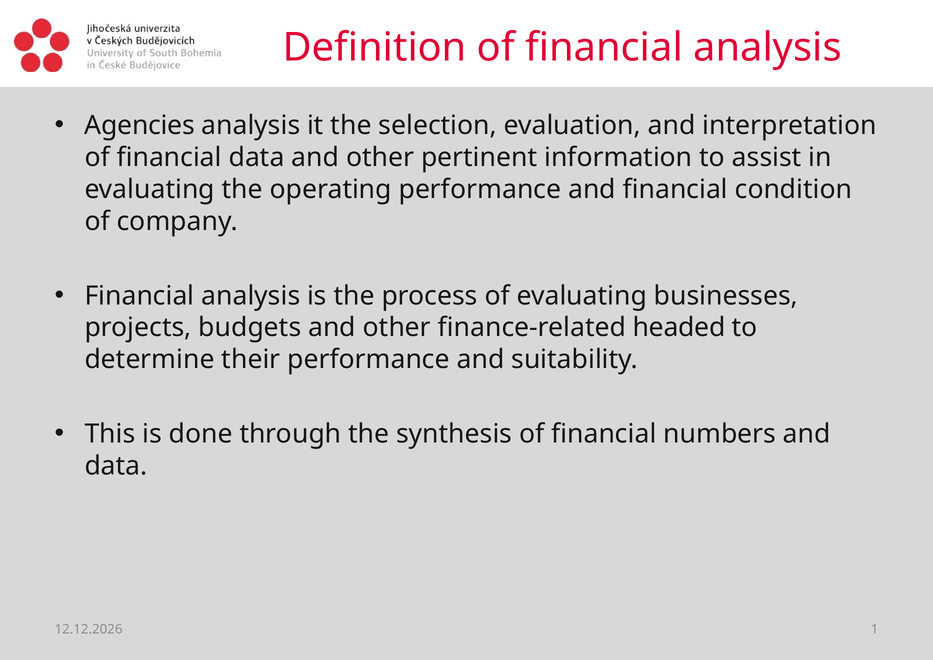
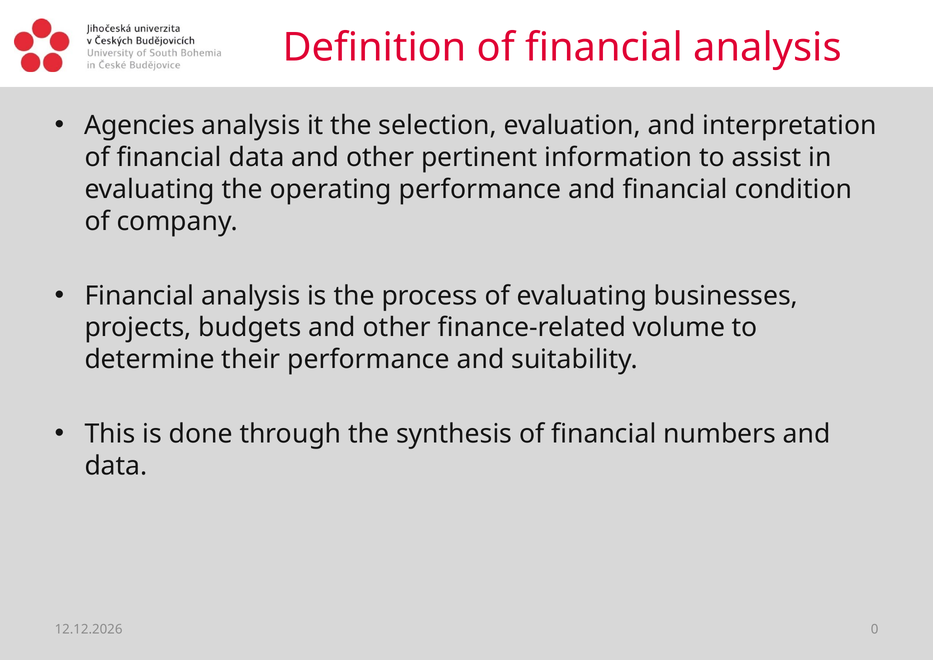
headed: headed -> volume (679, 328)
1: 1 -> 0 (875, 629)
